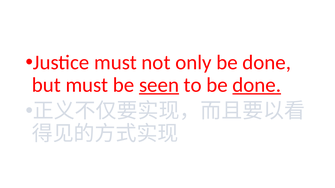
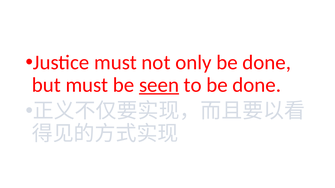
done underline: present -> none (257, 85)
